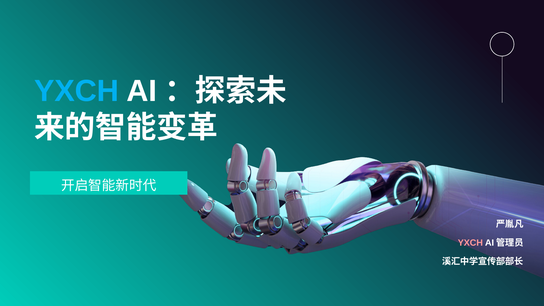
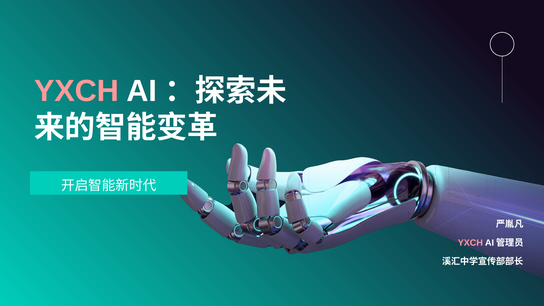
YXCH colour: light blue -> pink (77, 91)
